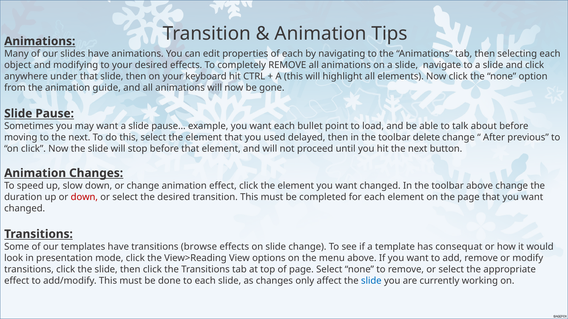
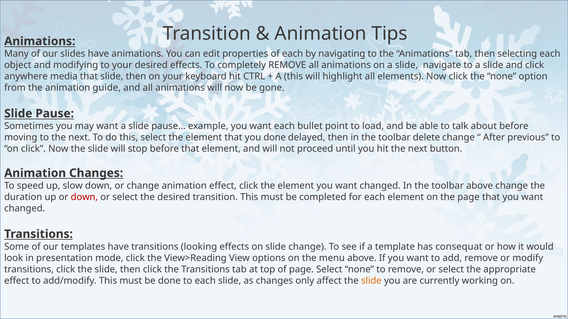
under: under -> media (64, 77)
you used: used -> done (275, 138)
browse: browse -> looking (199, 247)
slide colour: blue -> orange (371, 281)
